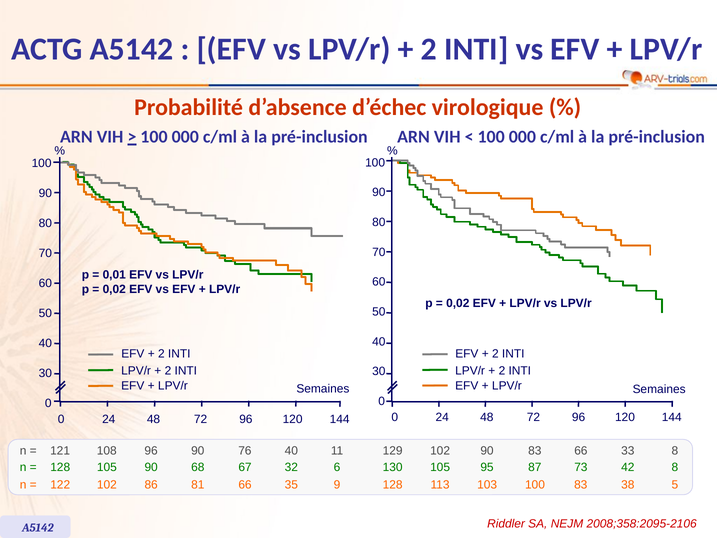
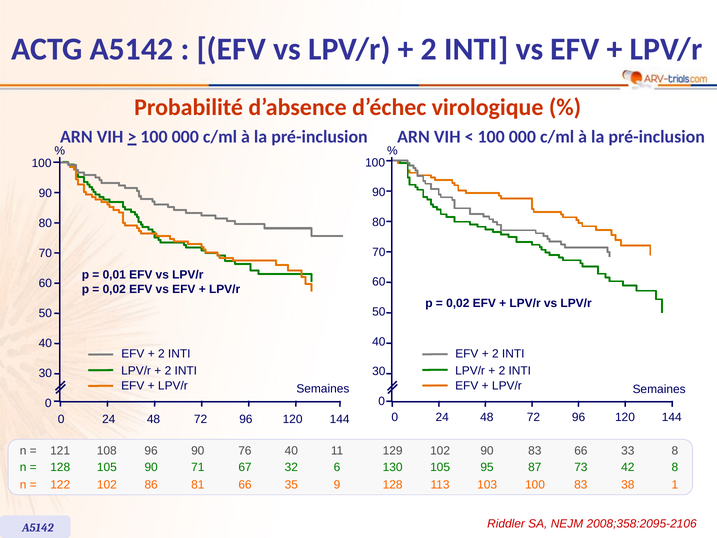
68: 68 -> 71 (198, 467)
5: 5 -> 1 (675, 485)
